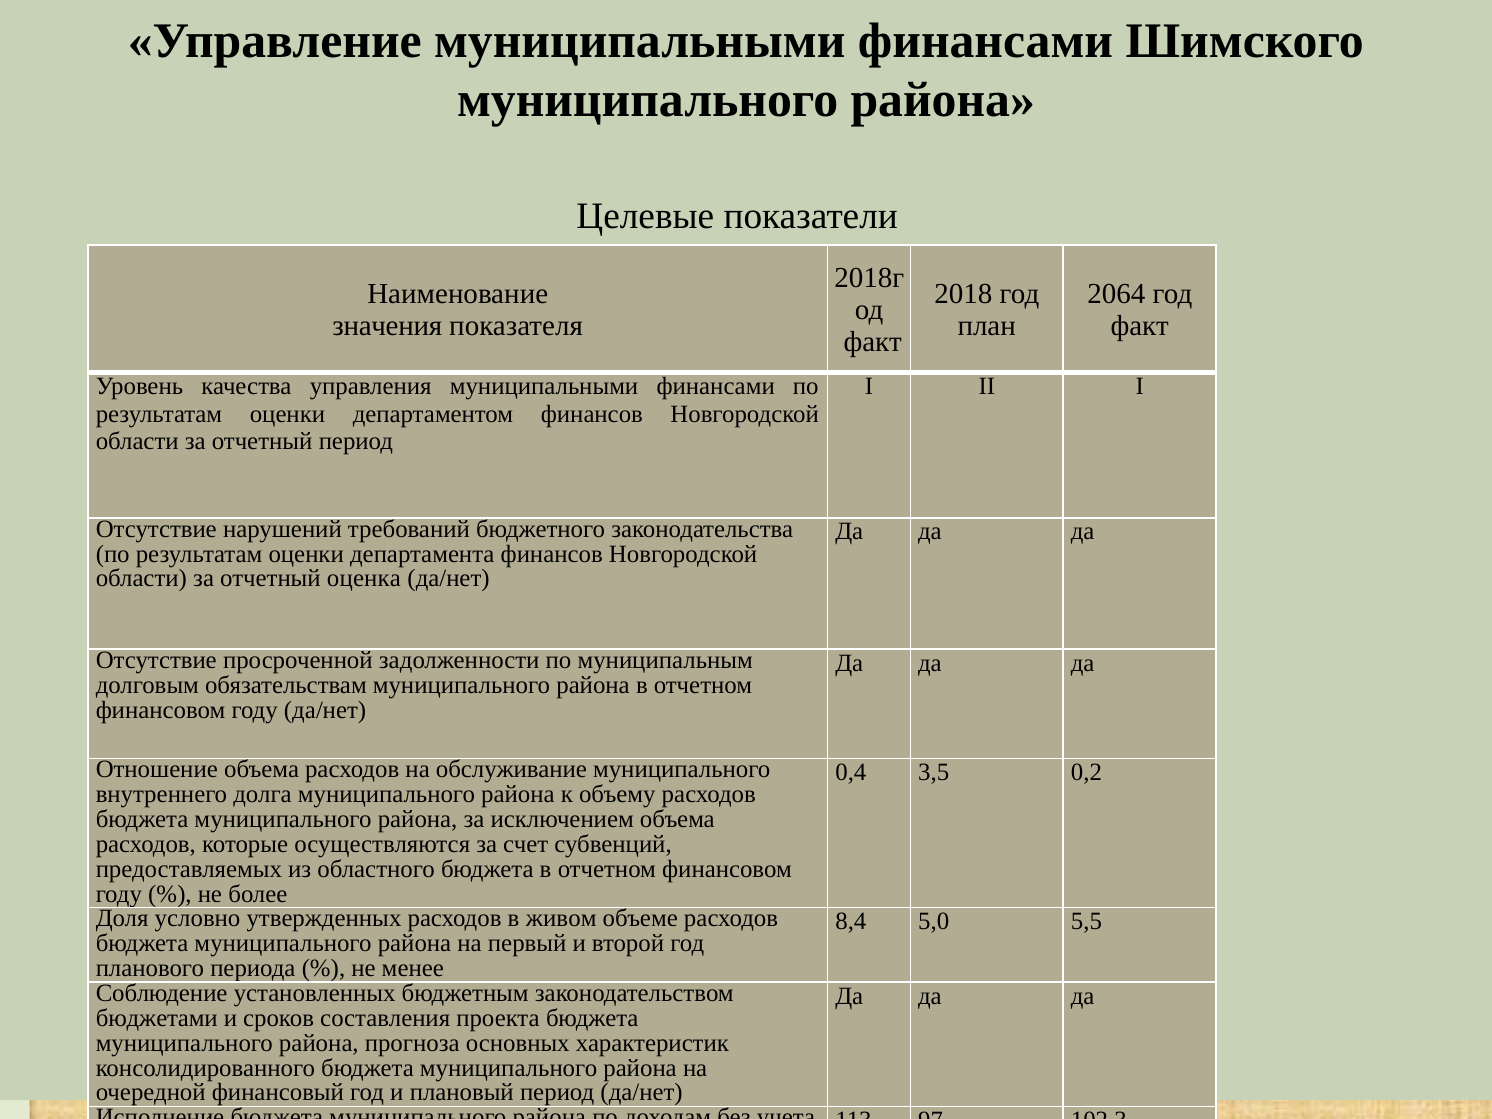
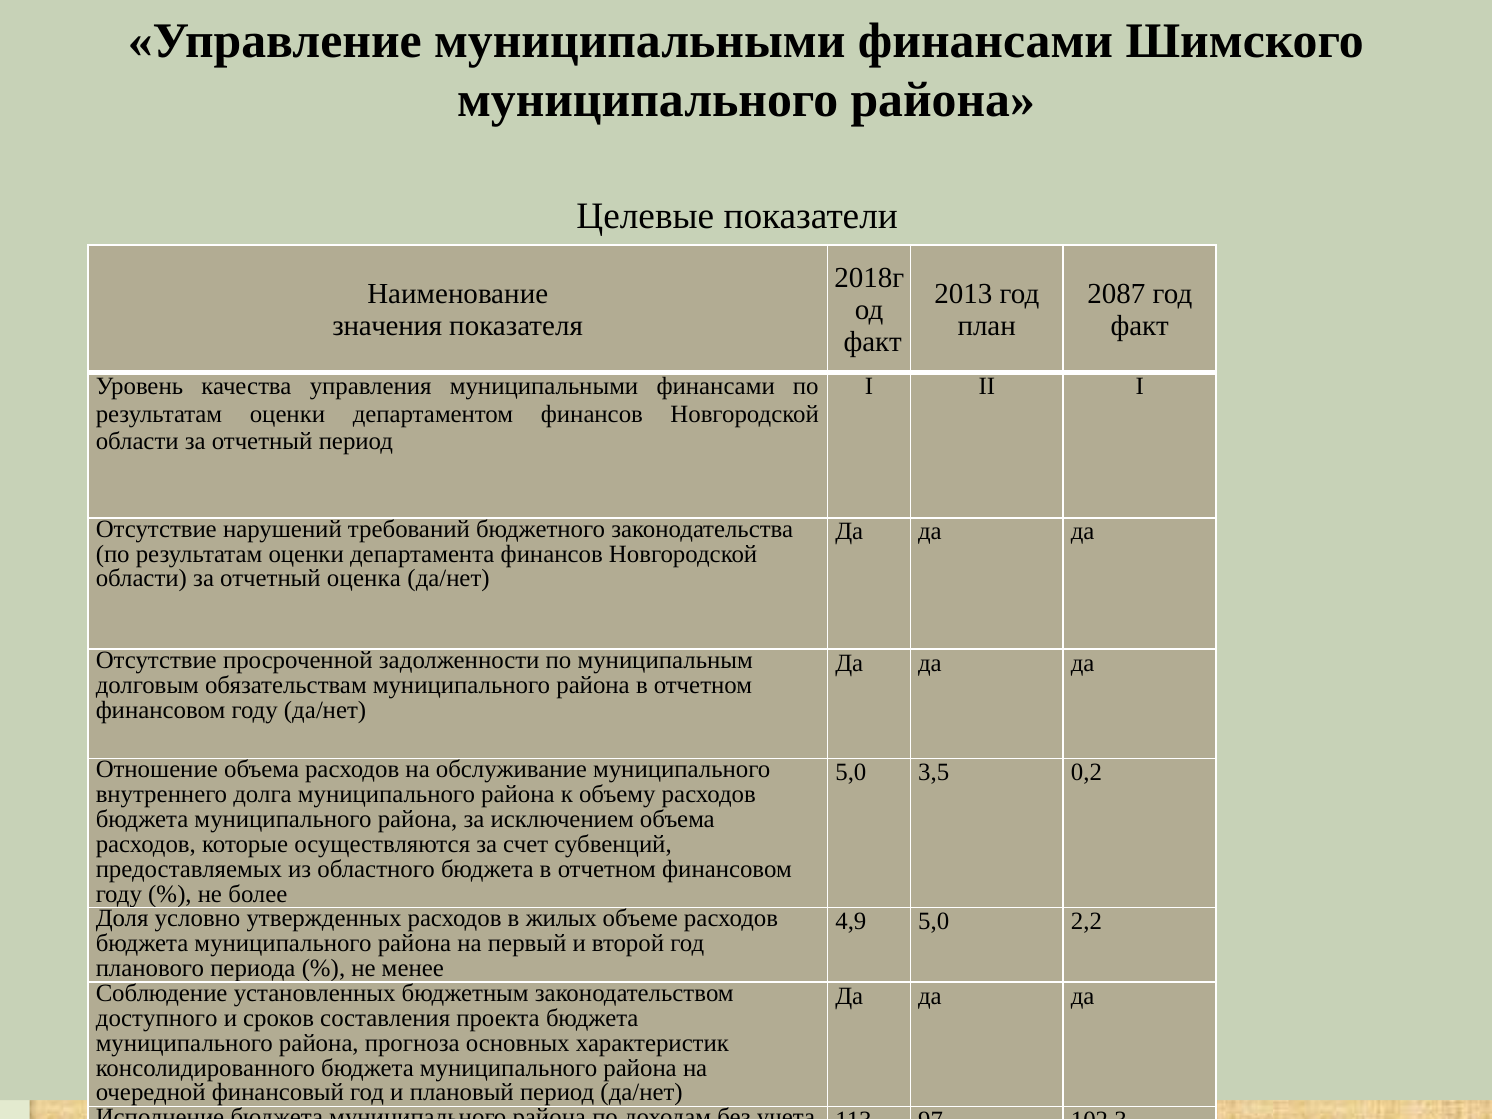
2018: 2018 -> 2013 (963, 293)
2064: 2064 -> 2087 (1116, 293)
0,4: 0,4 -> 5,0 (851, 772)
живом: живом -> жилых (561, 919)
8,4: 8,4 -> 4,9 (851, 922)
5,5: 5,5 -> 2,2 (1086, 922)
бюджетами: бюджетами -> доступного (157, 1018)
